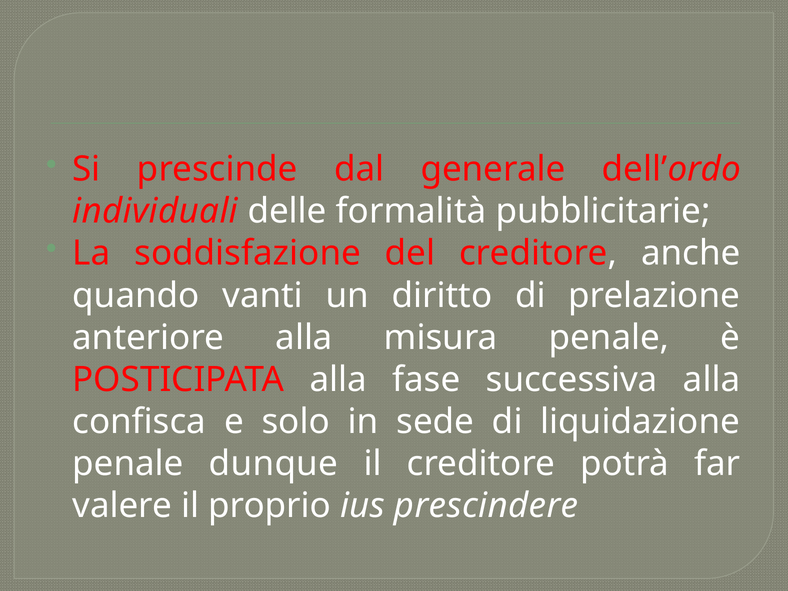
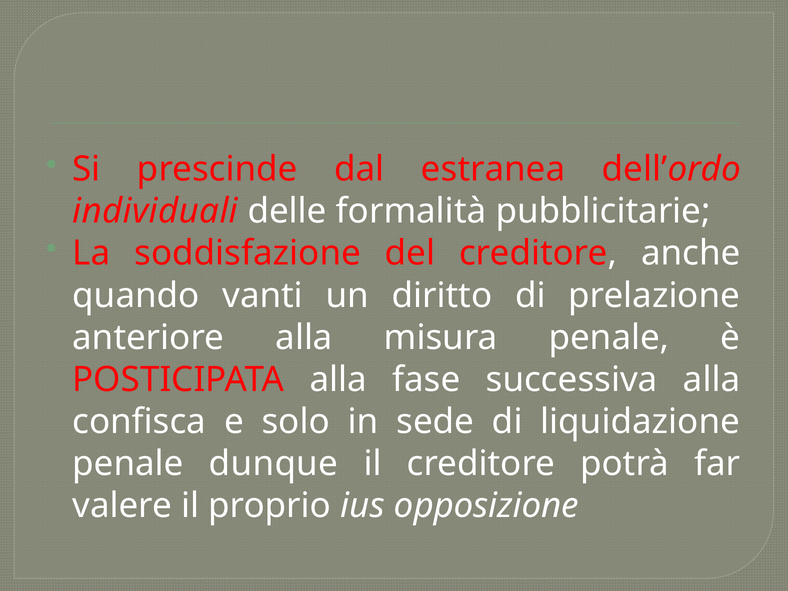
generale: generale -> estranea (493, 169)
prescindere: prescindere -> opposizione (486, 506)
